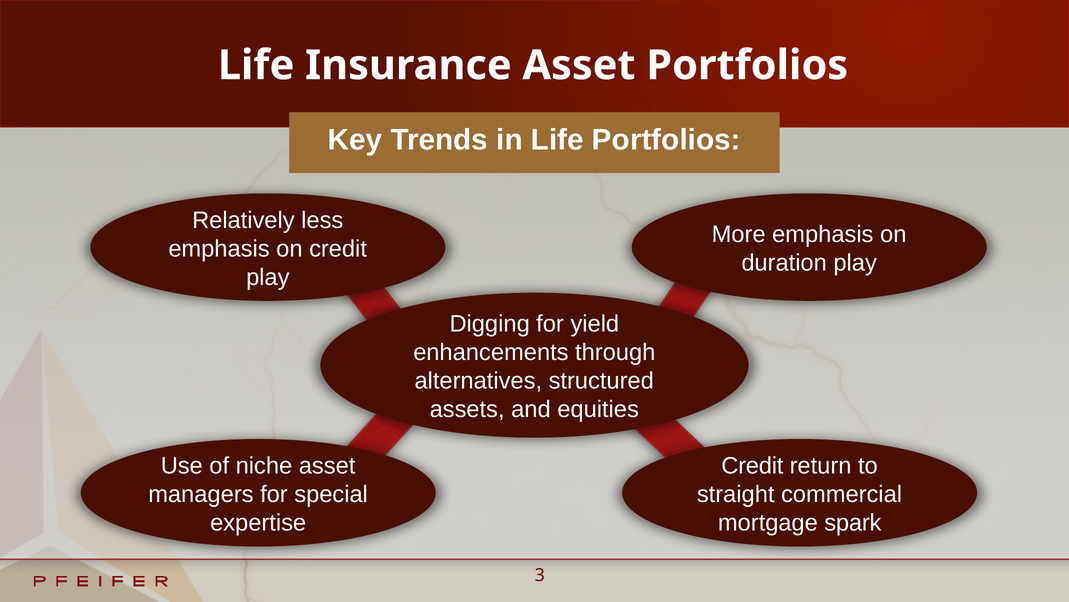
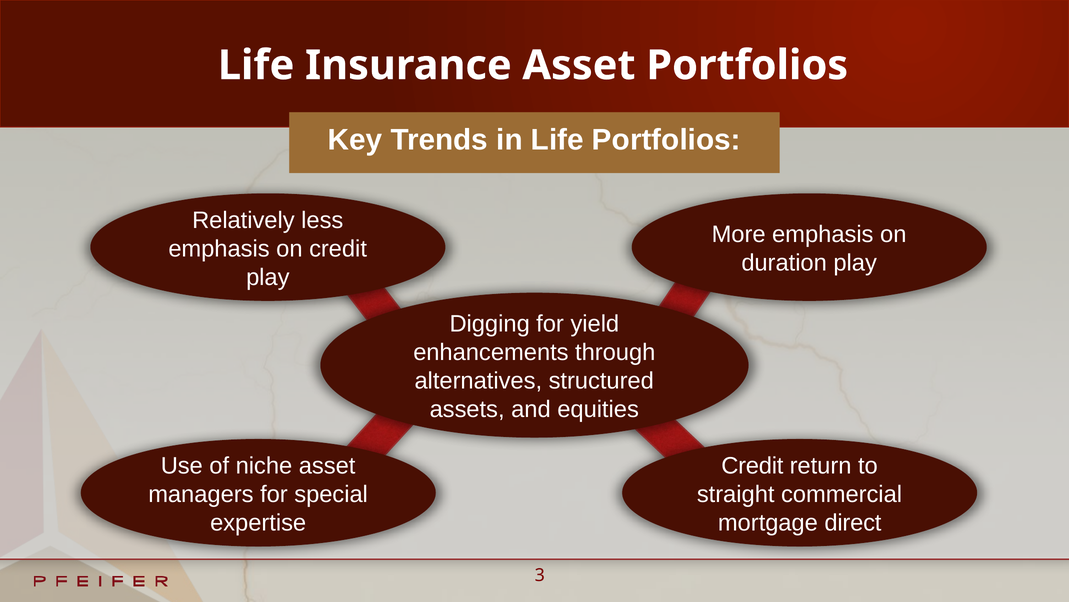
spark: spark -> direct (853, 522)
